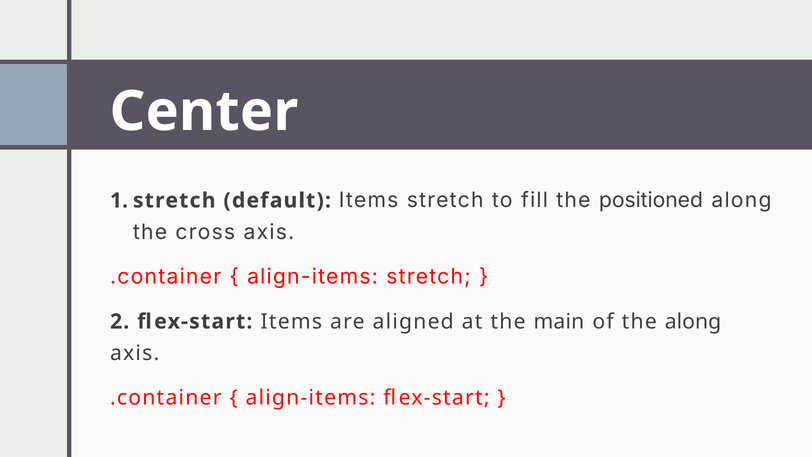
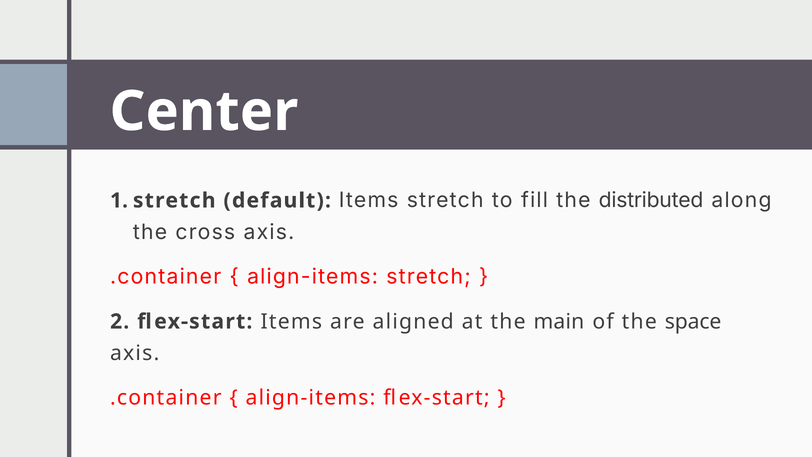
positioned: positioned -> distributed (651, 200)
the along: along -> space (693, 321)
